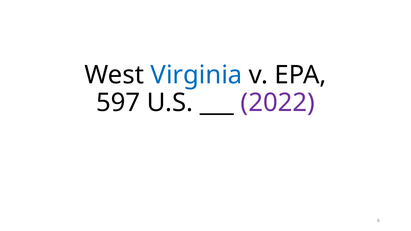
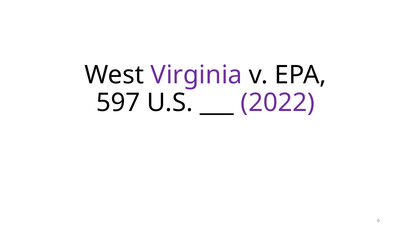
Virginia colour: blue -> purple (197, 75)
